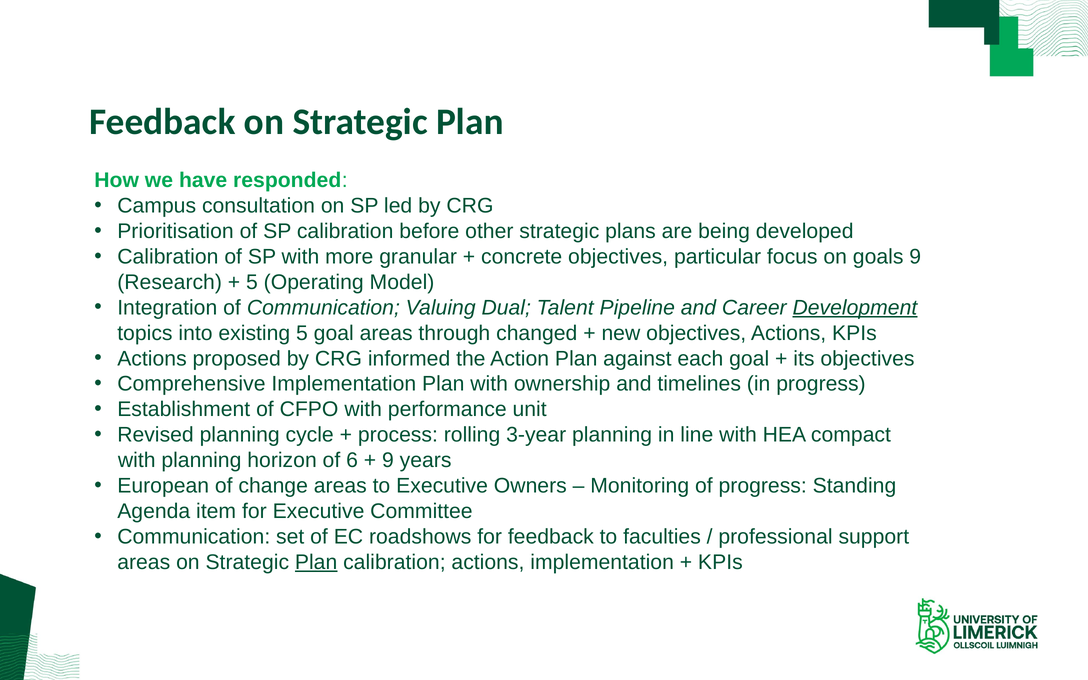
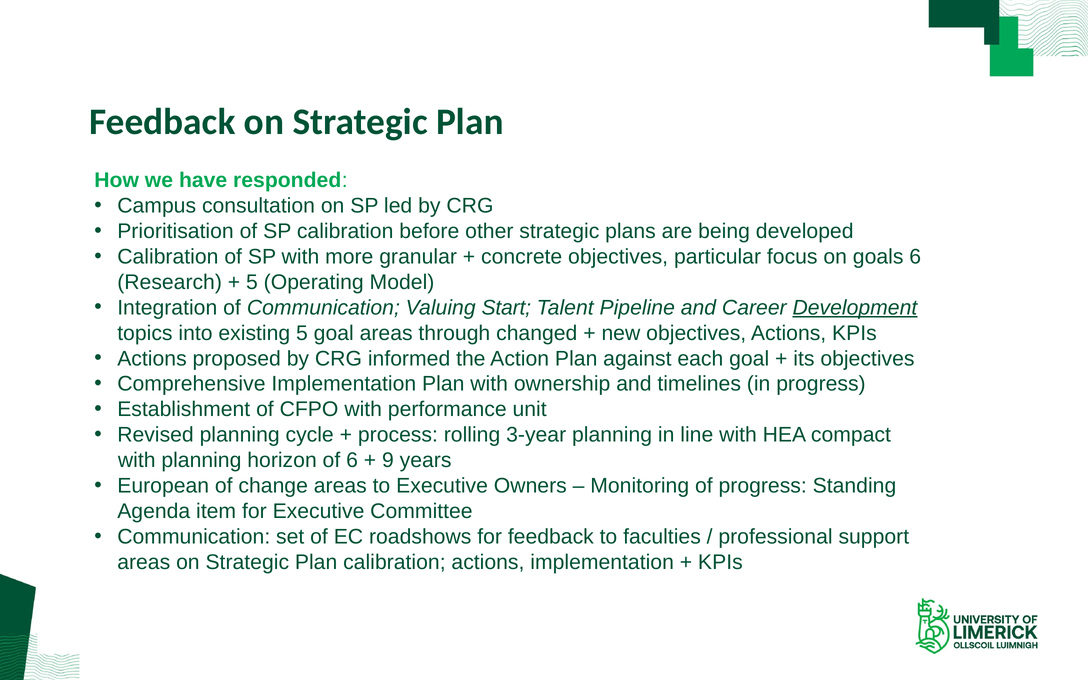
goals 9: 9 -> 6 (915, 257)
Dual: Dual -> Start (506, 308)
Plan underline: present -> none (316, 562)
